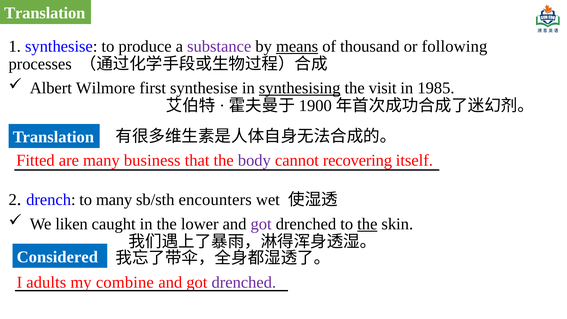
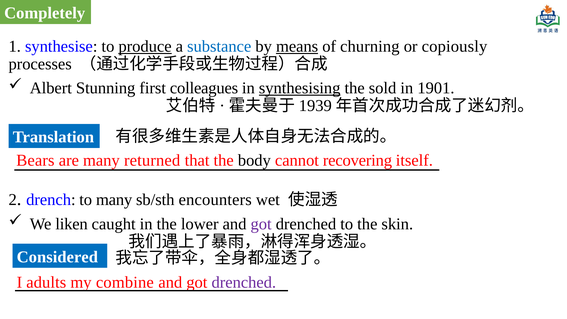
Translation: Translation -> Completely (45, 13)
produce underline: none -> present (145, 46)
substance colour: purple -> blue (219, 46)
thousand: thousand -> churning (370, 46)
following: following -> copiously (454, 46)
Wilmore: Wilmore -> Stunning (106, 88)
first synthesise: synthesise -> colleagues (204, 88)
visit: visit -> sold (383, 88)
1985: 1985 -> 1901 (436, 88)
1900: 1900 -> 1939 (315, 106)
Fitted: Fitted -> Bears (35, 160)
business: business -> returned (152, 160)
body colour: purple -> black (254, 160)
the underline: present -> none (367, 224)
